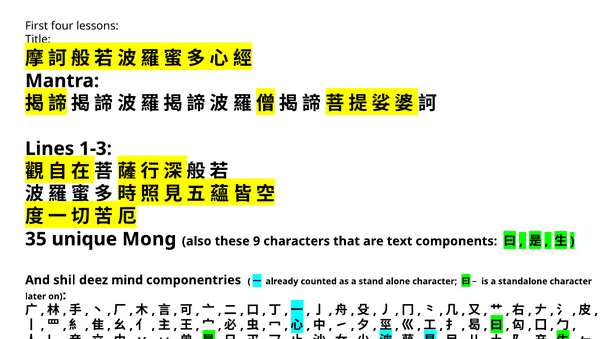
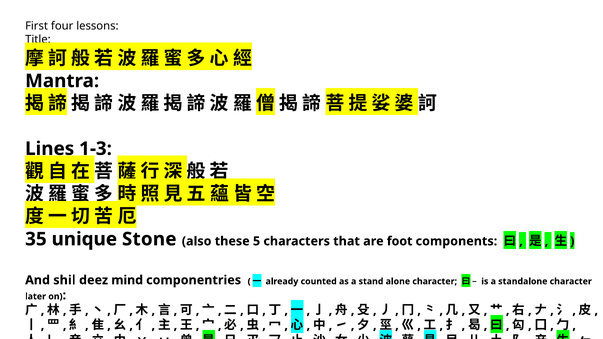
Mong: Mong -> Stone (149, 239)
9: 9 -> 5 (257, 241)
text: text -> foot (400, 241)
